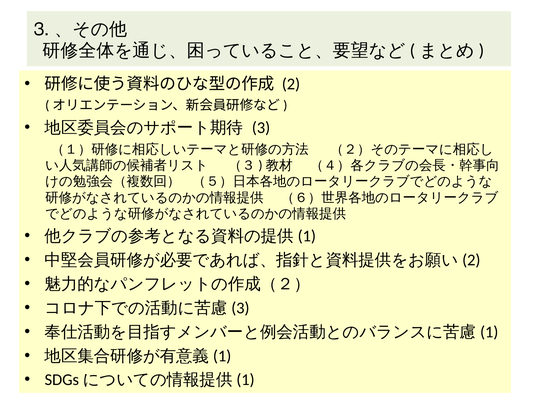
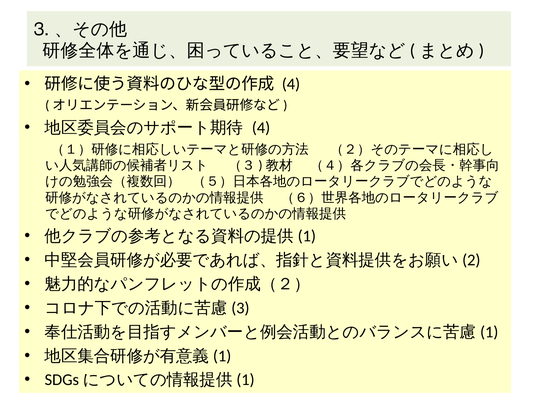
2: 2 -> 4 (291, 84)
3: 3 -> 4 (261, 128)
